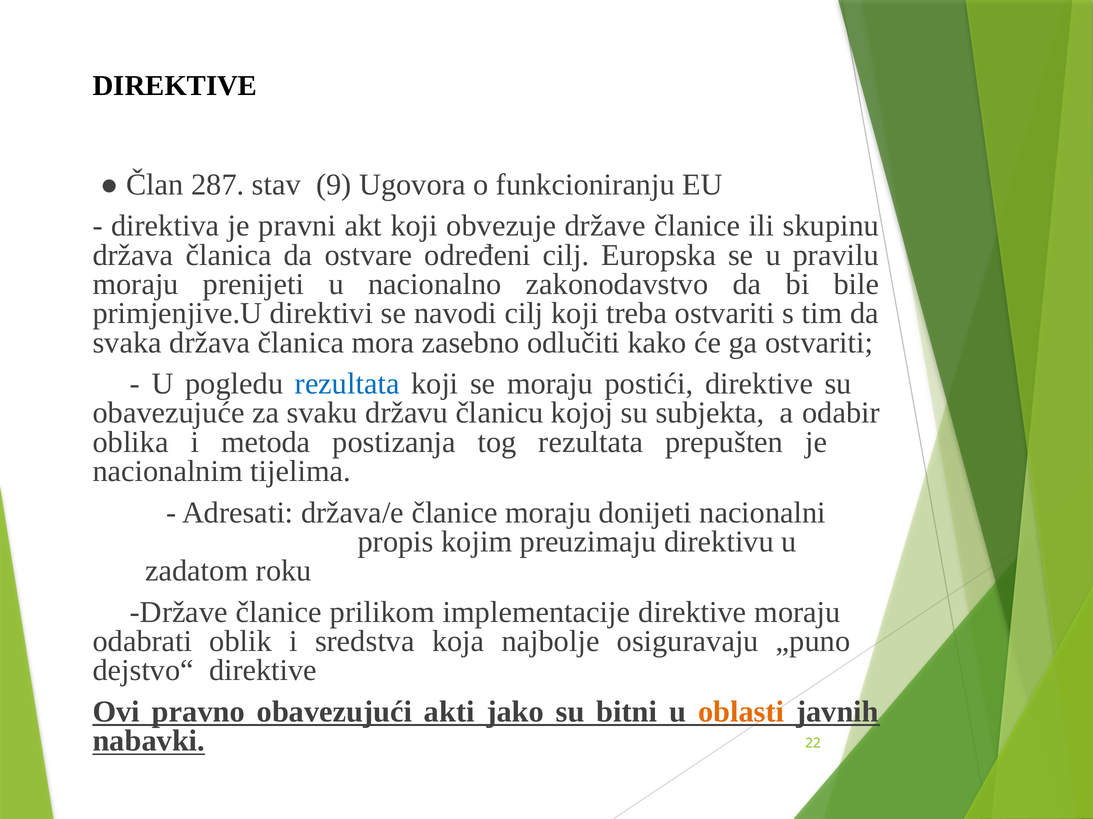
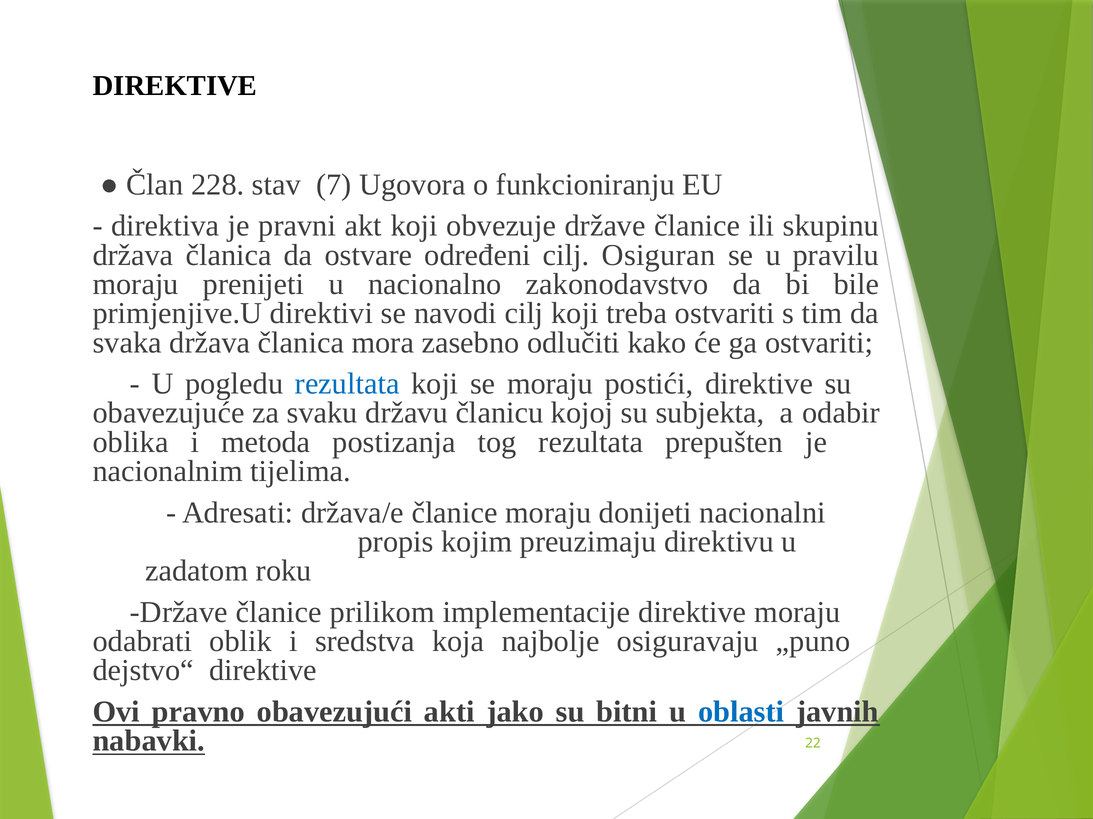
287: 287 -> 228 (218, 185)
9: 9 -> 7 (334, 185)
Europska: Europska -> Osiguran (659, 255)
oblasti colour: orange -> blue (741, 712)
